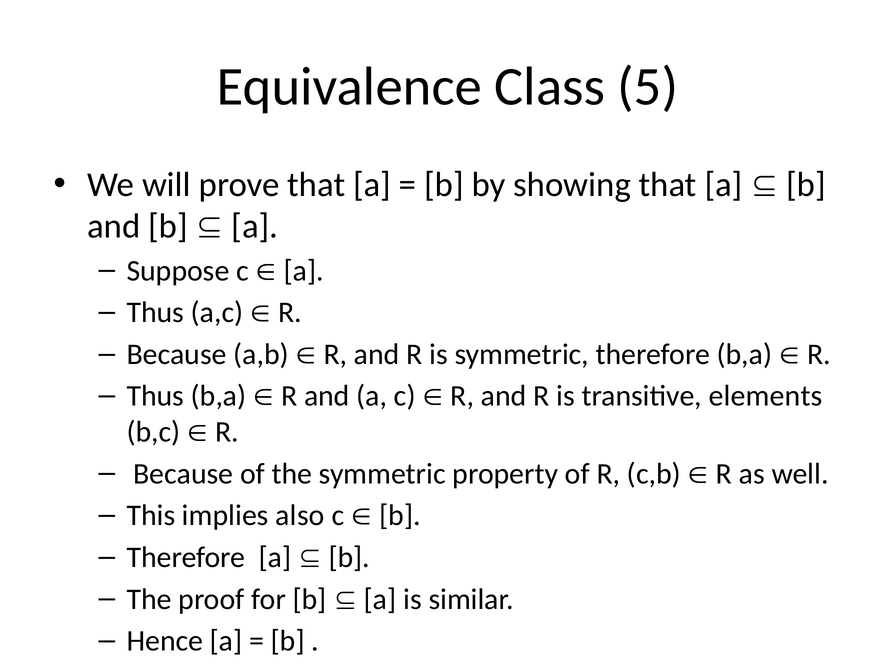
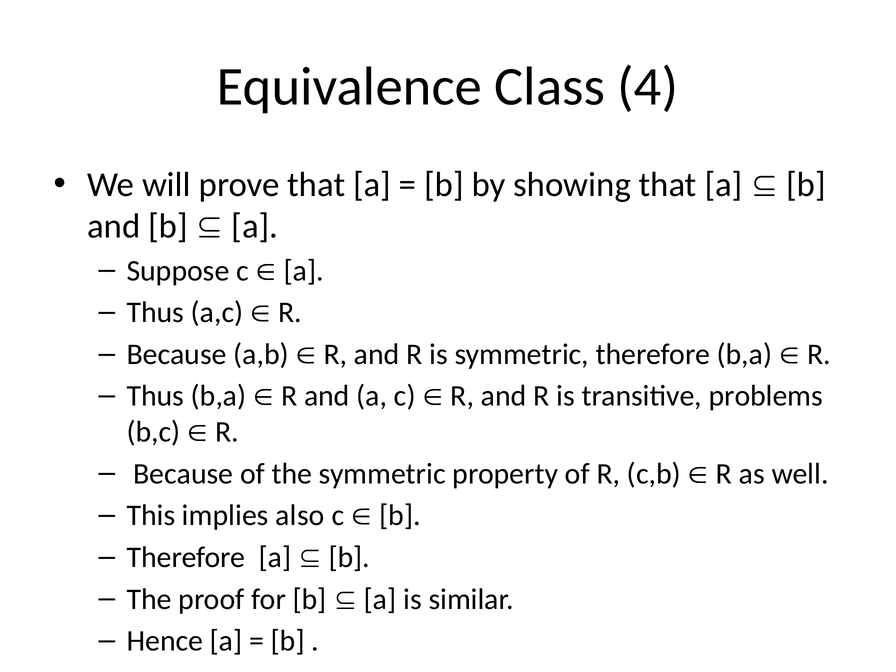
5: 5 -> 4 (648, 87)
elements: elements -> problems (766, 396)
